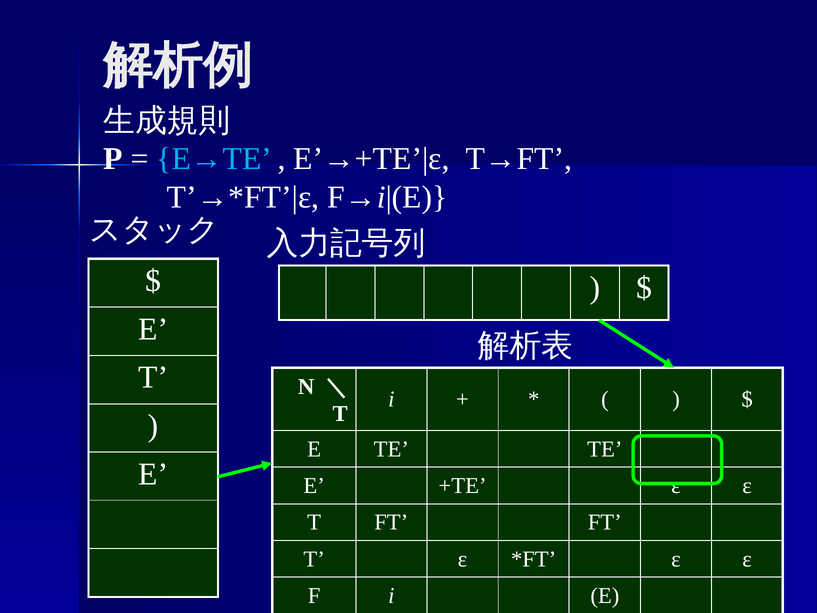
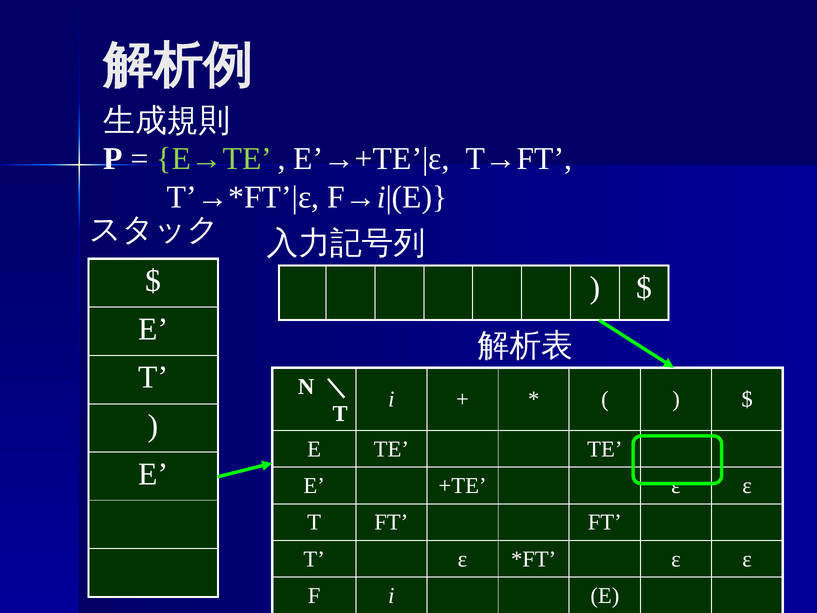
E→TE colour: light blue -> light green (214, 159)
